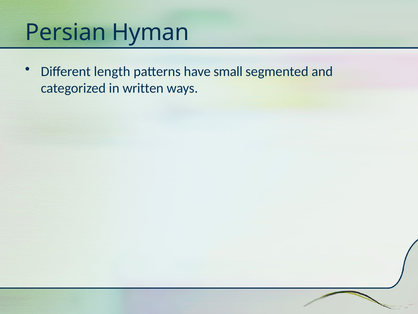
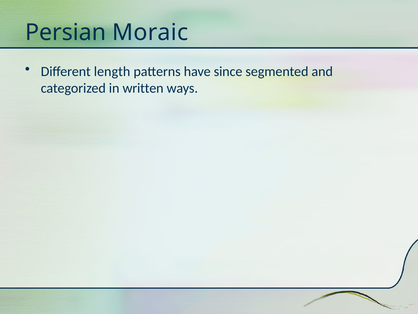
Hyman: Hyman -> Moraic (150, 32)
small: small -> since (228, 71)
